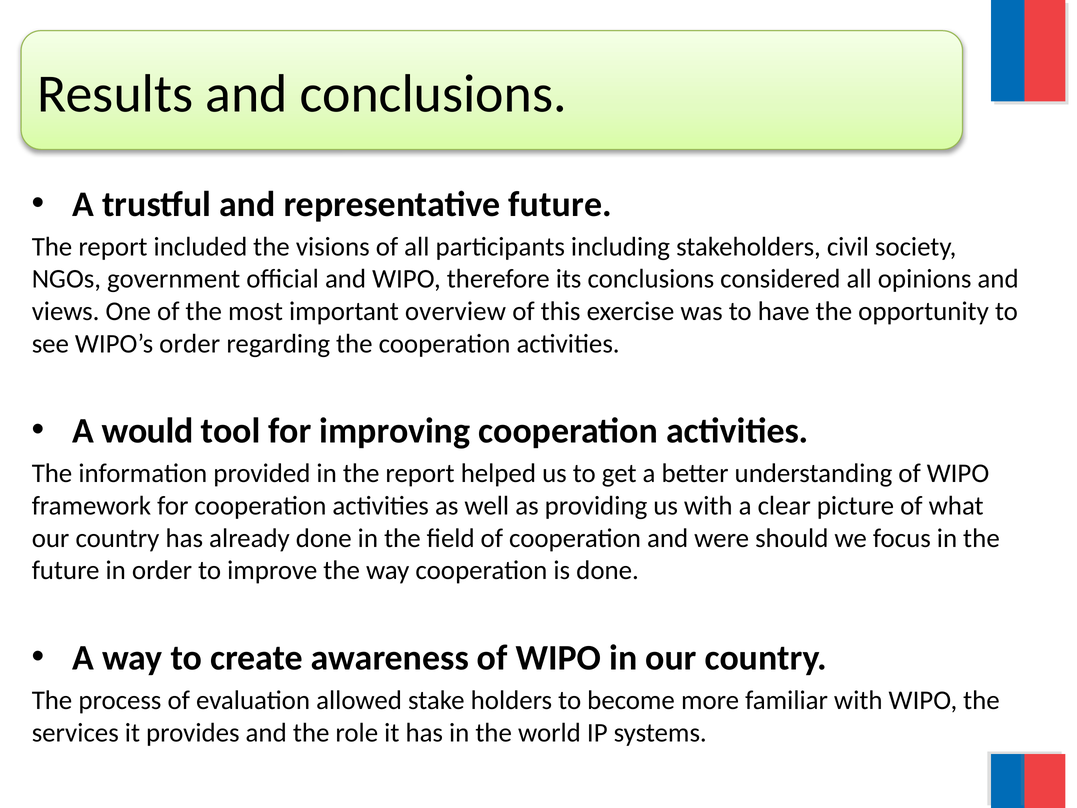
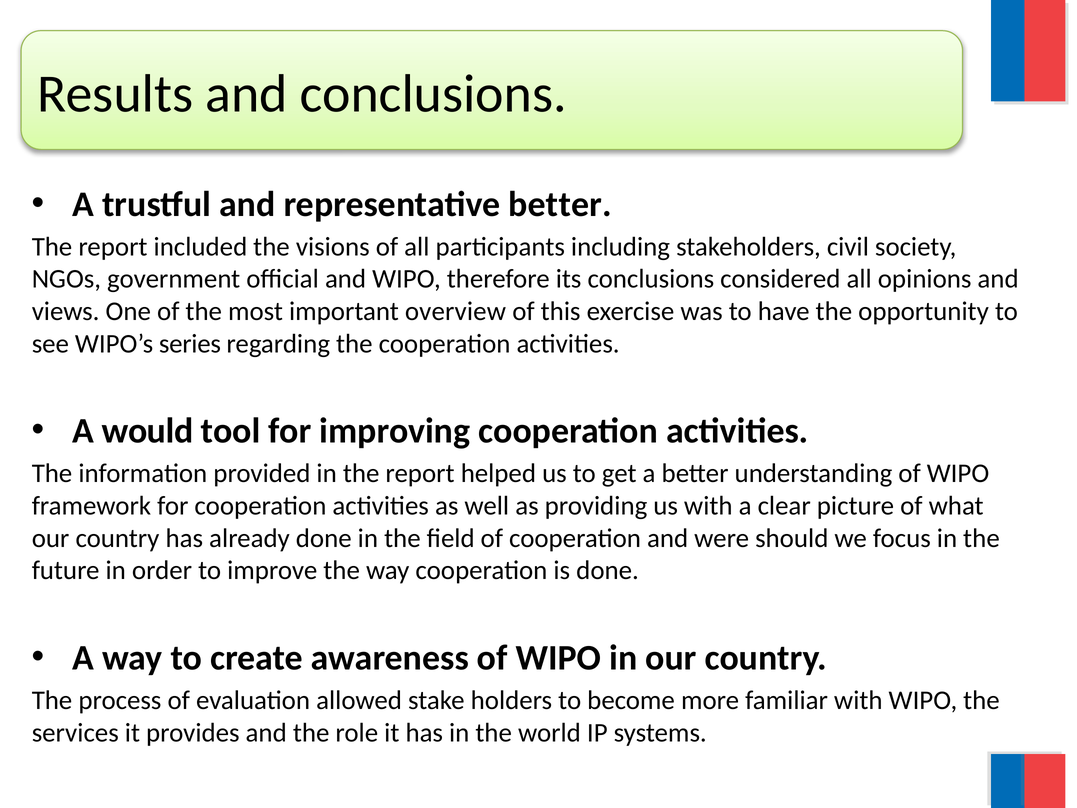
representative future: future -> better (560, 204)
WIPO’s order: order -> series (190, 344)
